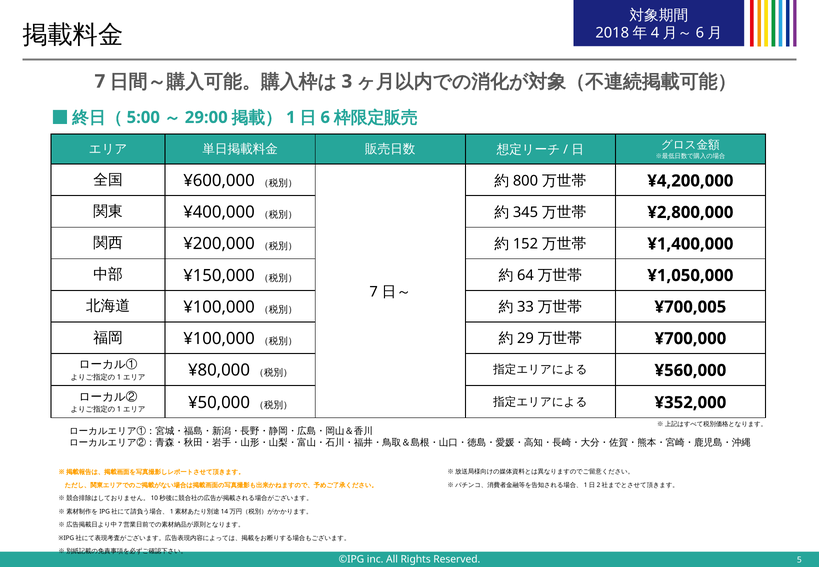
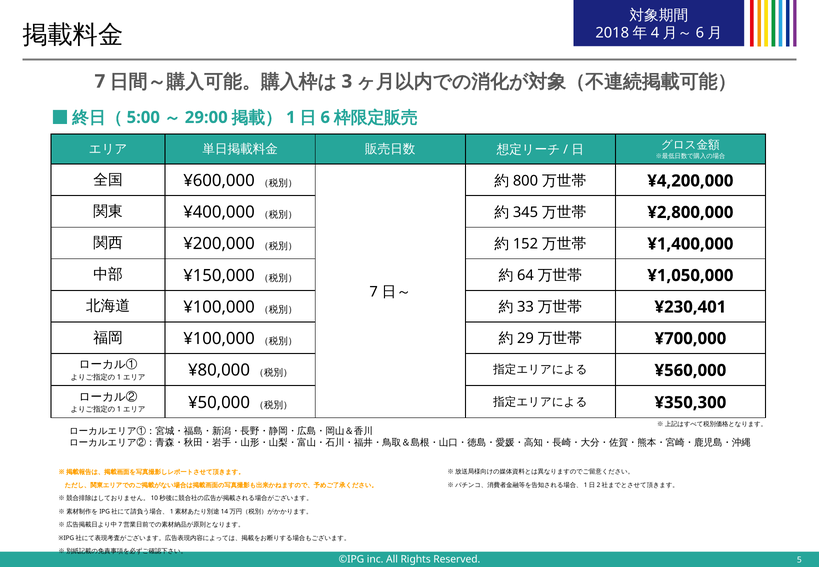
¥700,005: ¥700,005 -> ¥230,401 (690, 307)
¥352,000: ¥352,000 -> ¥350,300 (690, 403)
